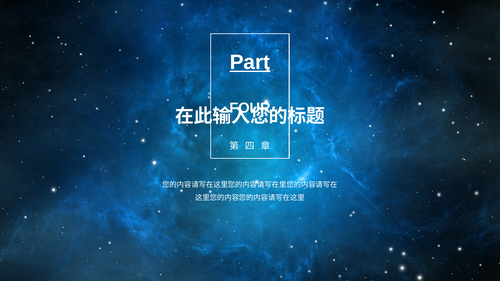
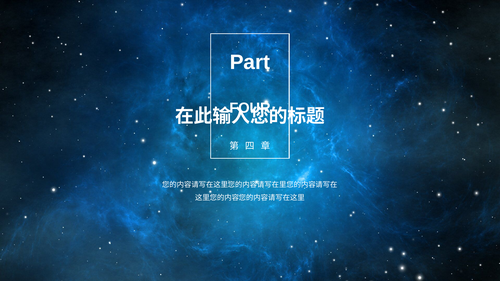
Part underline: present -> none (250, 62)
